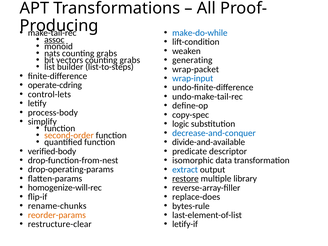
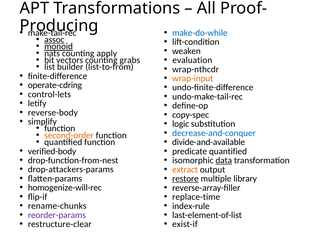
monoid underline: none -> present (59, 46)
nats counting grabs: grabs -> apply (107, 53)
generating: generating -> evaluation (192, 60)
list-to-steps: list-to-steps -> list-to-from (109, 67)
wrap-packet: wrap-packet -> wrap-nthcdr (196, 69)
wrap-input colour: blue -> orange (193, 78)
process-body: process-body -> reverse-body (53, 113)
predicate descriptor: descriptor -> quantified (228, 151)
data underline: none -> present (224, 160)
drop-operating-params: drop-operating-params -> drop-attackers-params (71, 169)
extract colour: blue -> orange (185, 170)
replace-does: replace-does -> replace-time (196, 197)
bytes-rule: bytes-rule -> index-rule (191, 206)
reorder-params colour: orange -> purple (57, 215)
letify-if: letify-if -> exist-if (185, 224)
